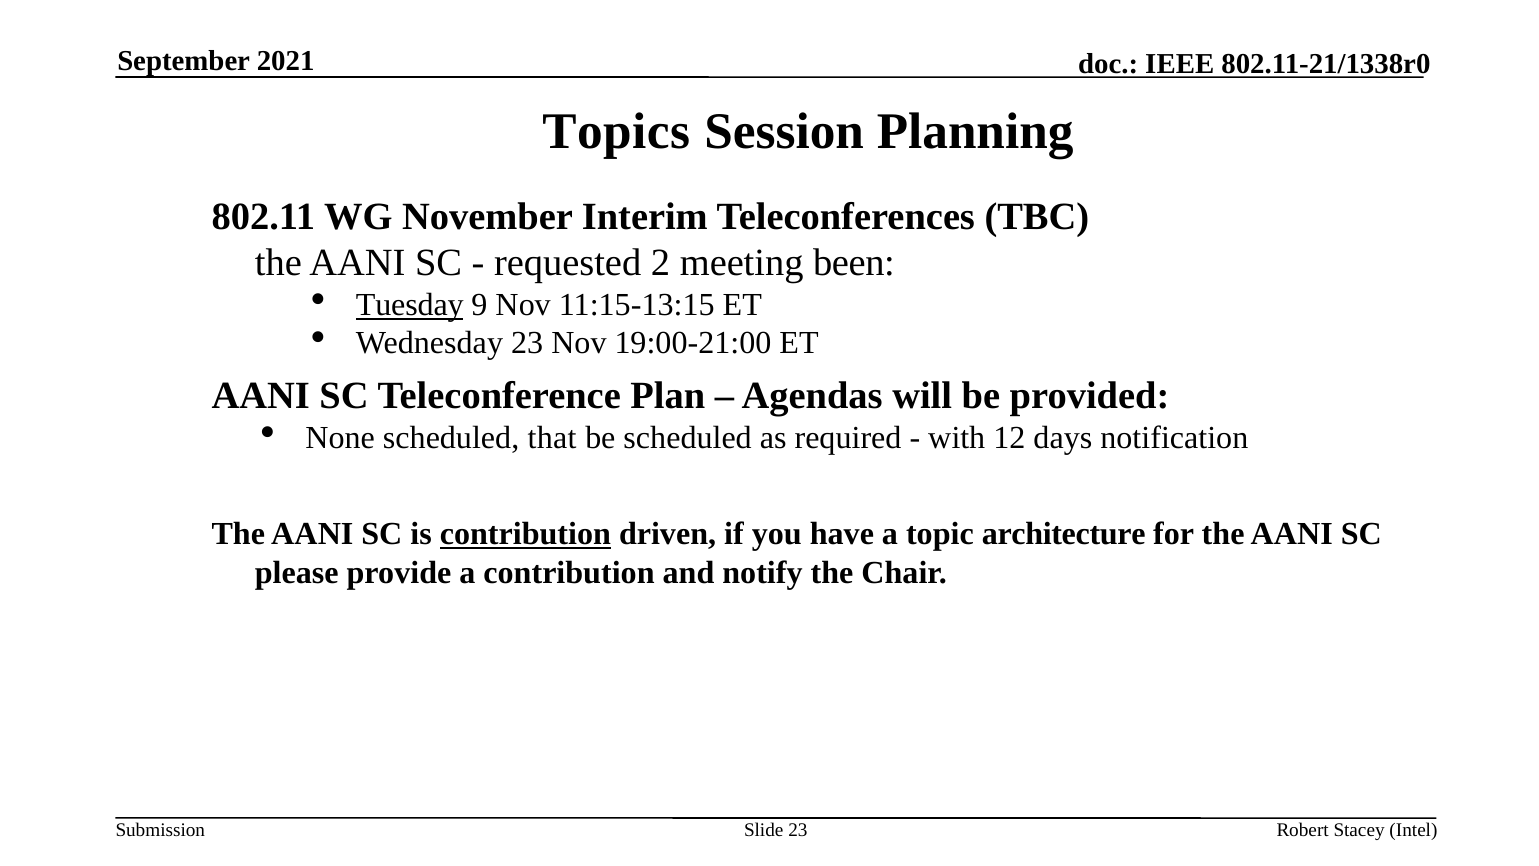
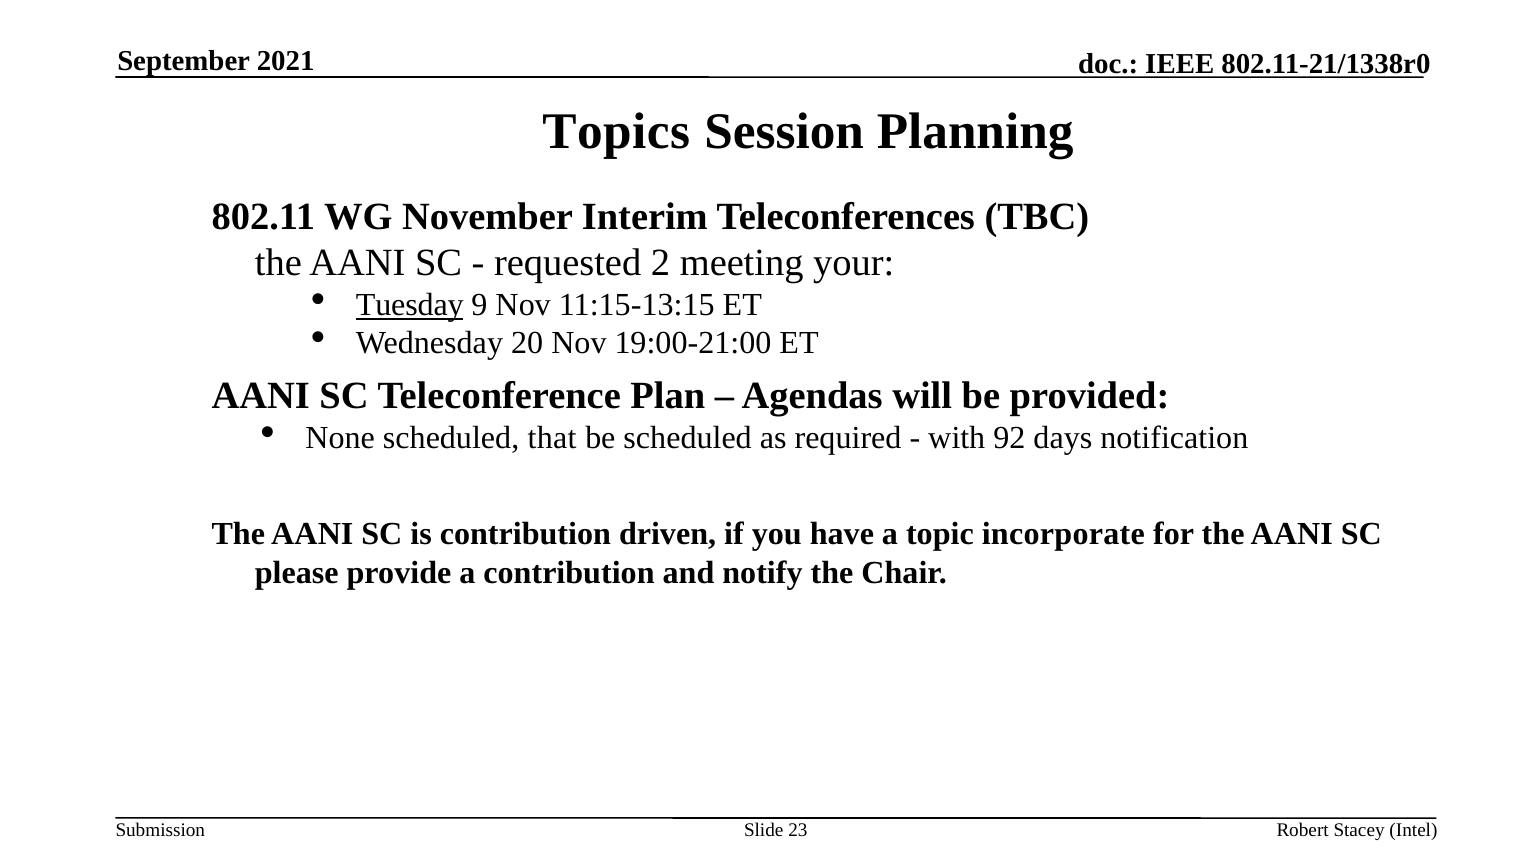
been: been -> your (854, 263)
Wednesday 23: 23 -> 20 (527, 343)
12: 12 -> 92 (1009, 437)
contribution underline: present -> none (525, 534)
architecture: architecture -> incorporate (1063, 534)
